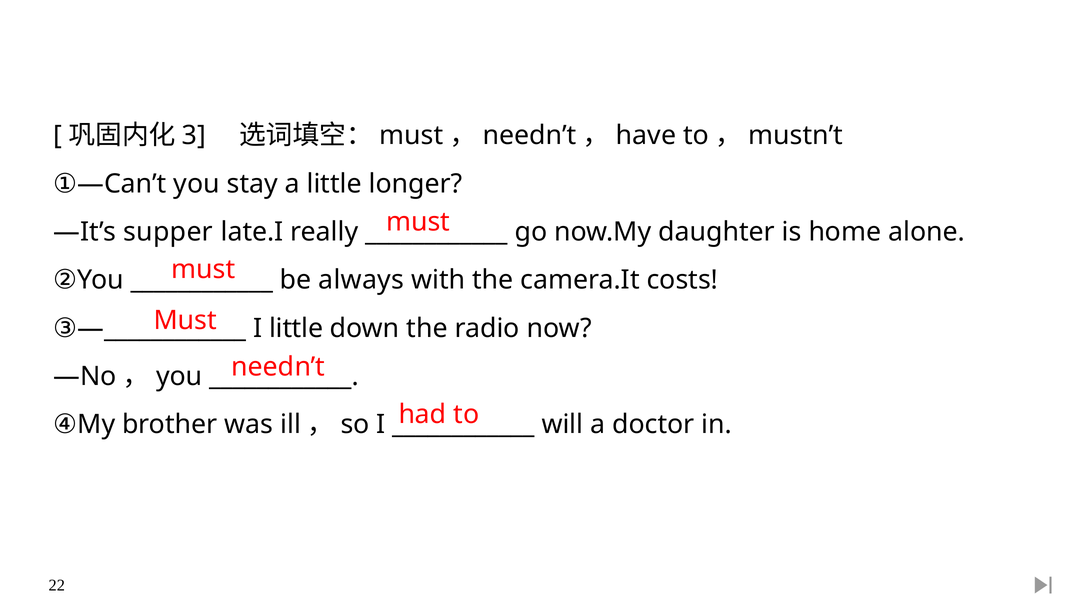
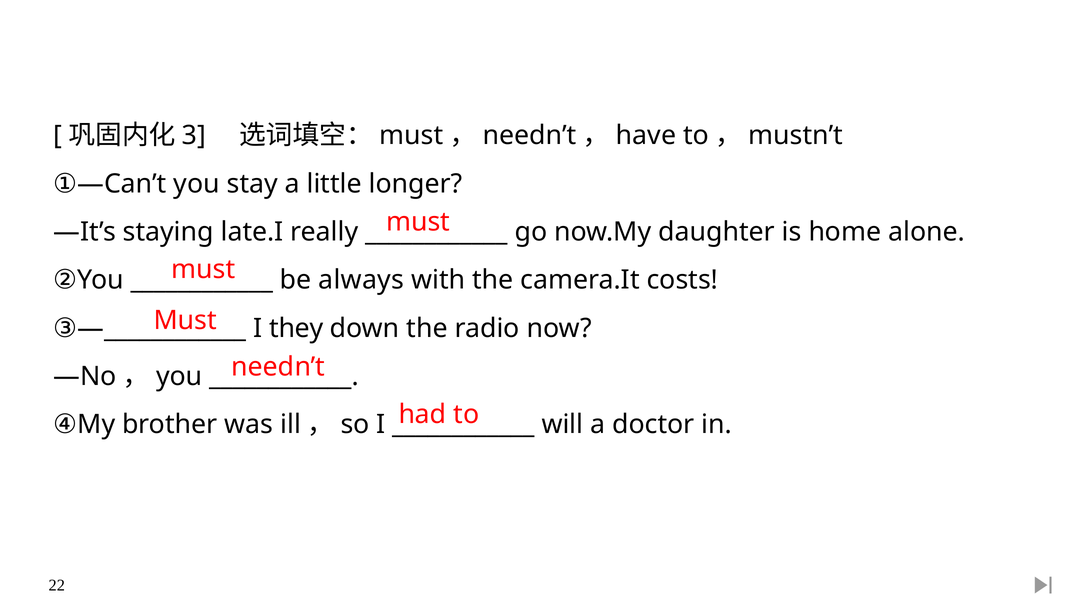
supper: supper -> staying (168, 232)
I little: little -> they (296, 328)
